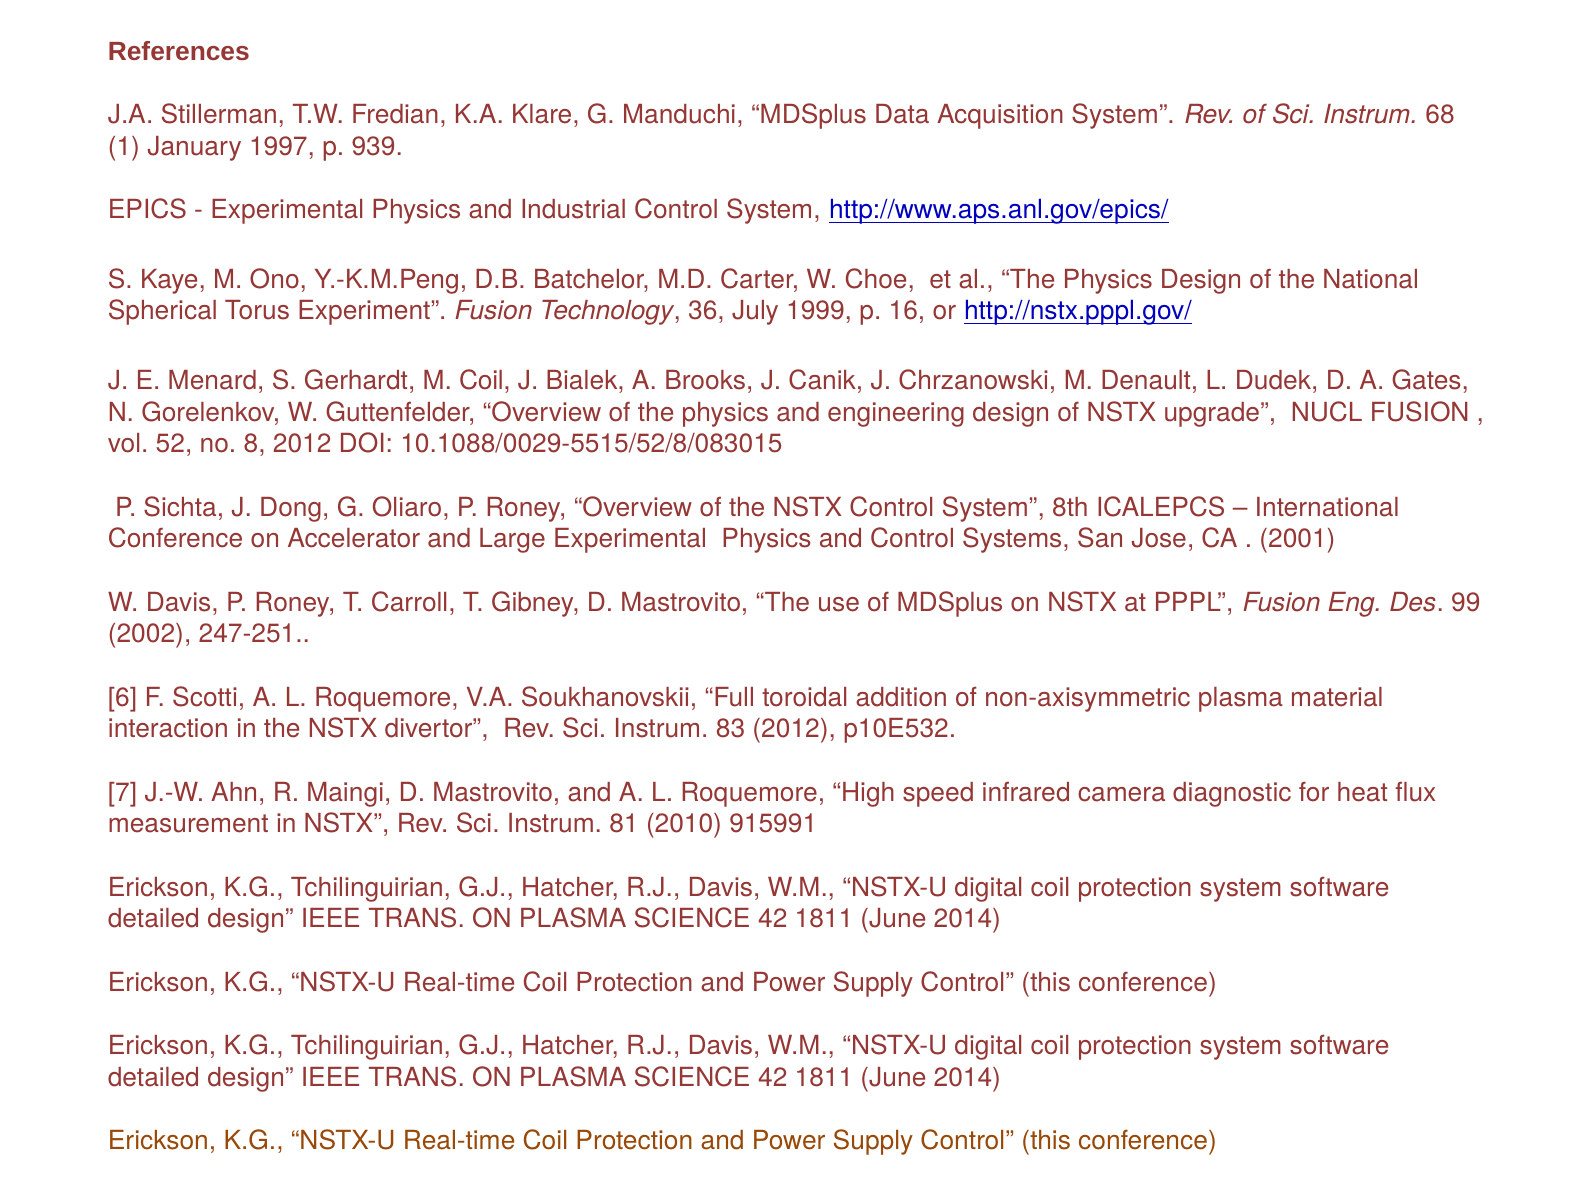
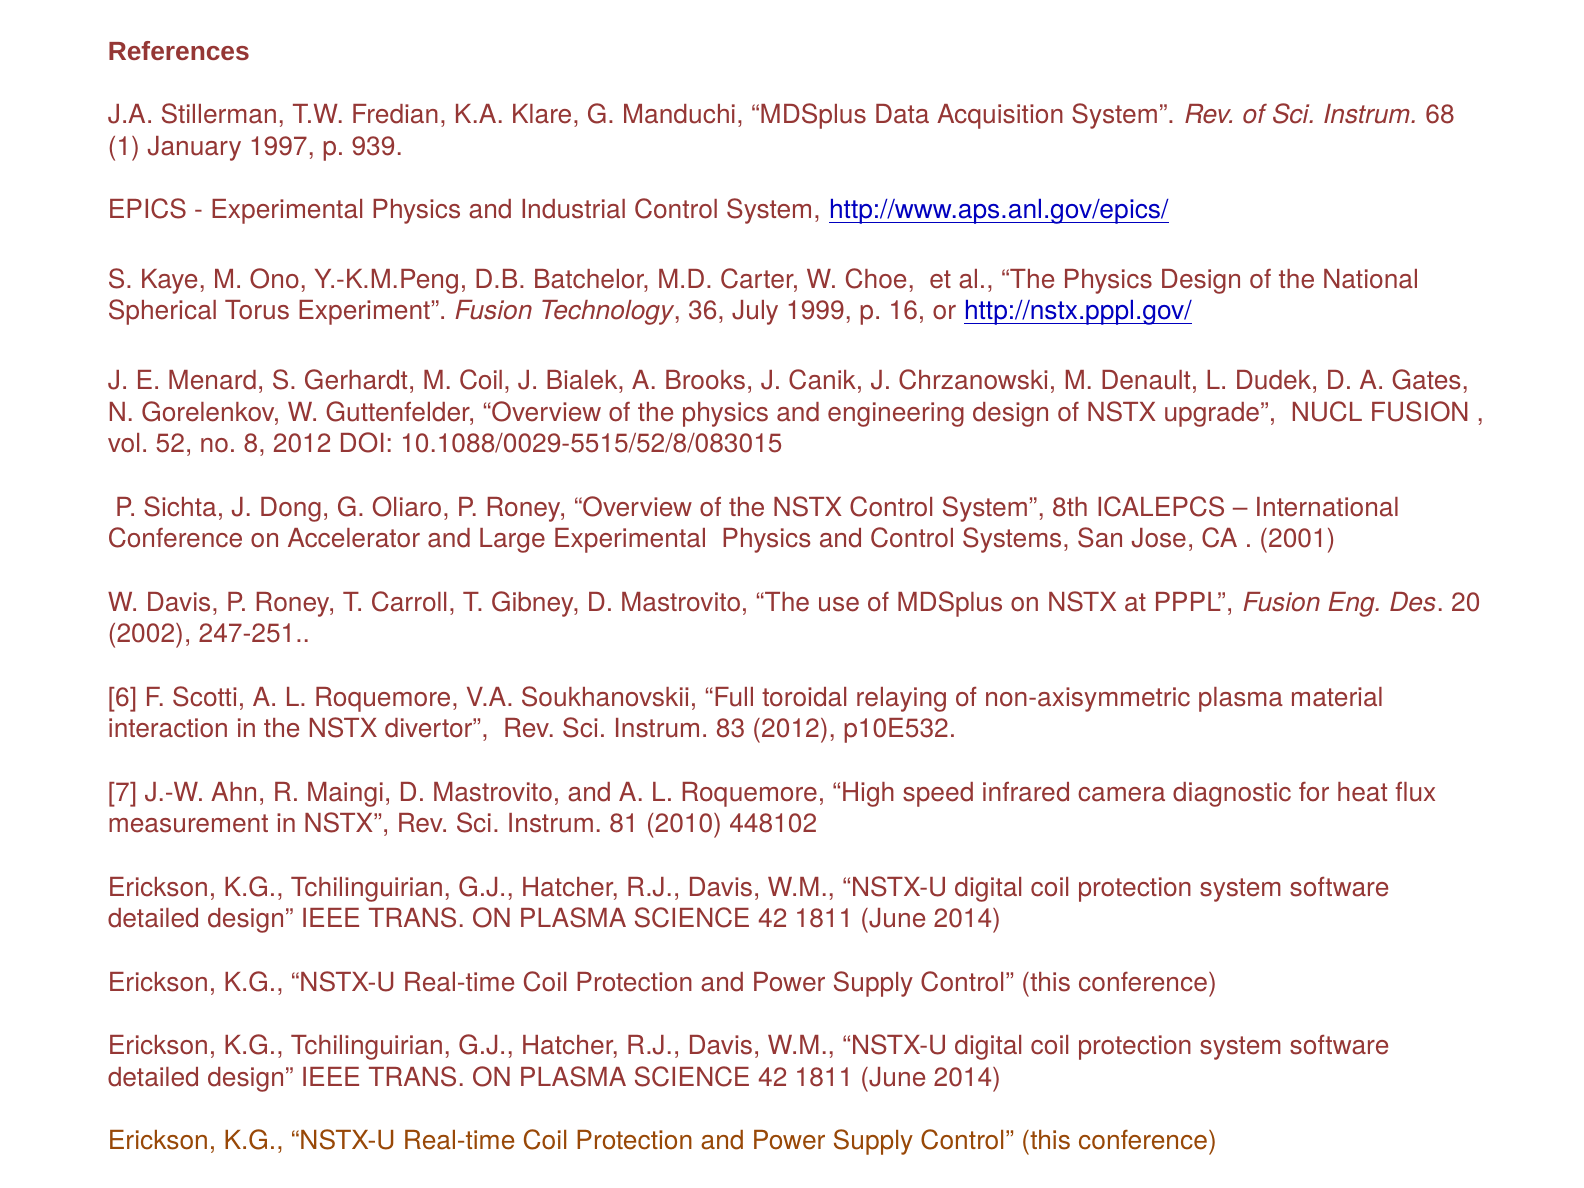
99: 99 -> 20 (1466, 602)
addition: addition -> relaying (902, 697)
915991: 915991 -> 448102 (773, 824)
